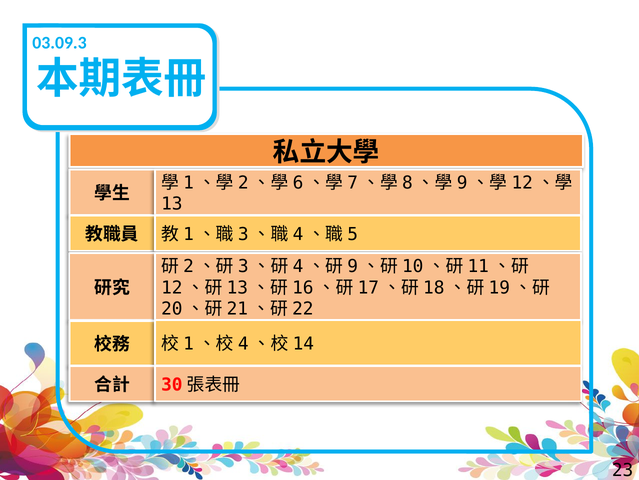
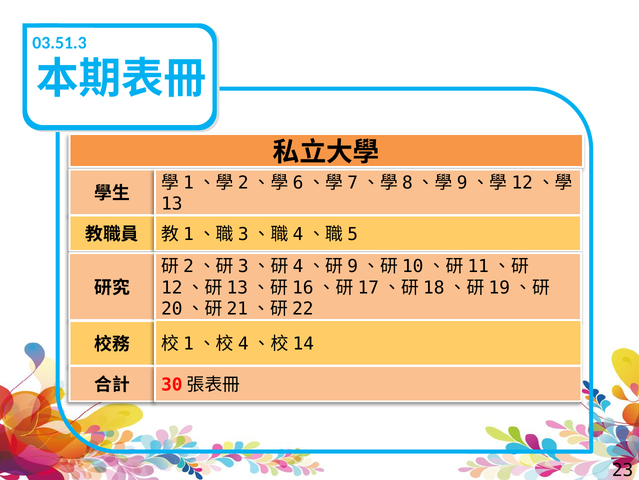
03.09.3: 03.09.3 -> 03.51.3 (60, 43)
